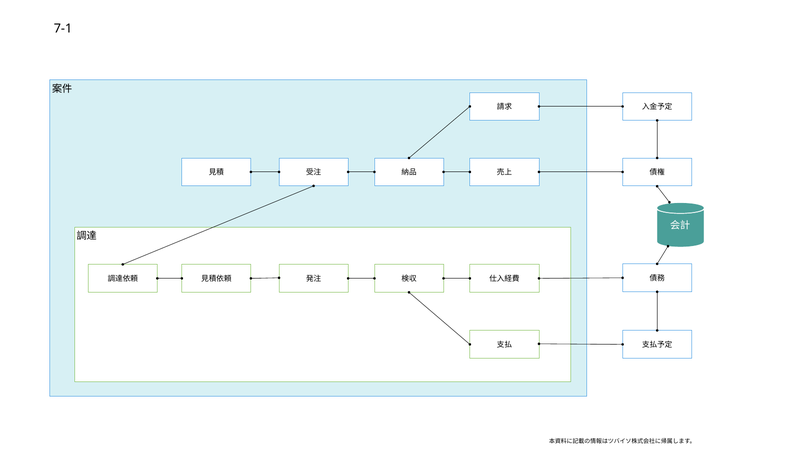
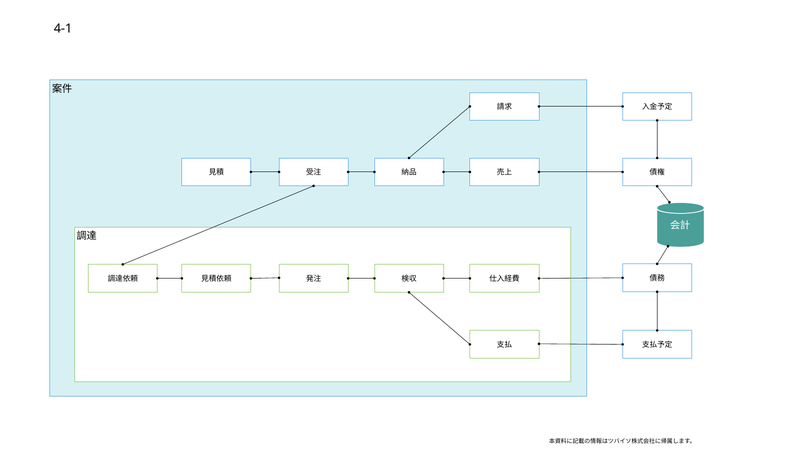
7-1: 7-1 -> 4-1 (63, 28)
